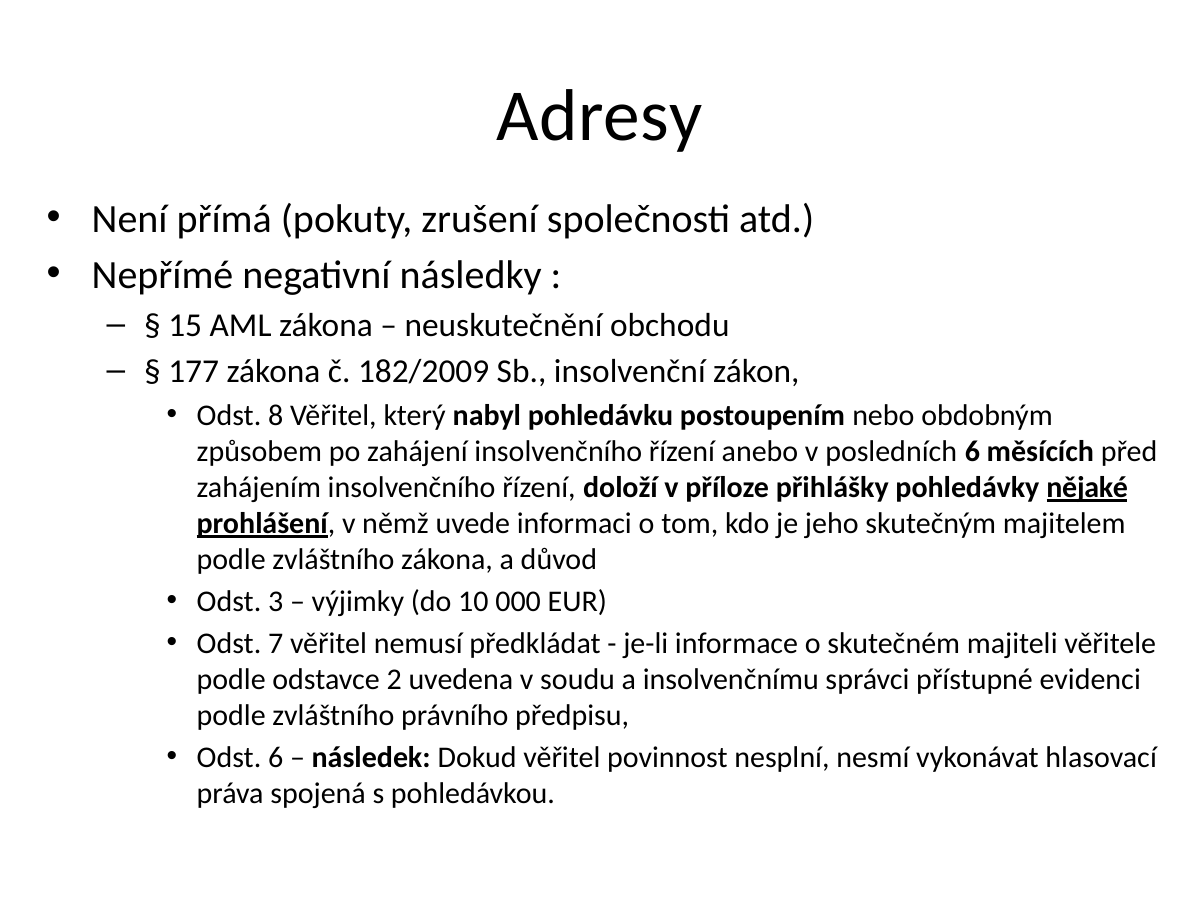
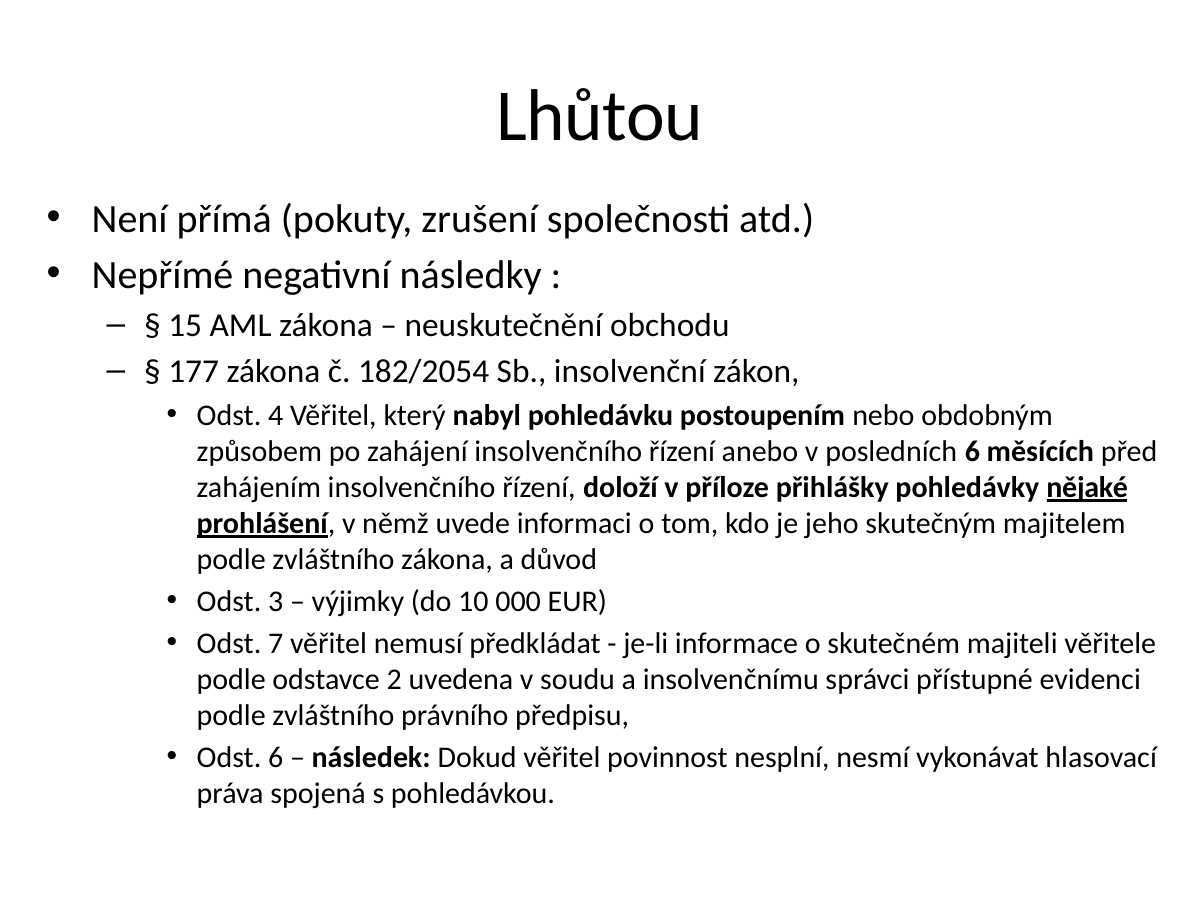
Adresy: Adresy -> Lhůtou (600, 116)
182/2009: 182/2009 -> 182/2054 (424, 372)
8: 8 -> 4 (276, 415)
